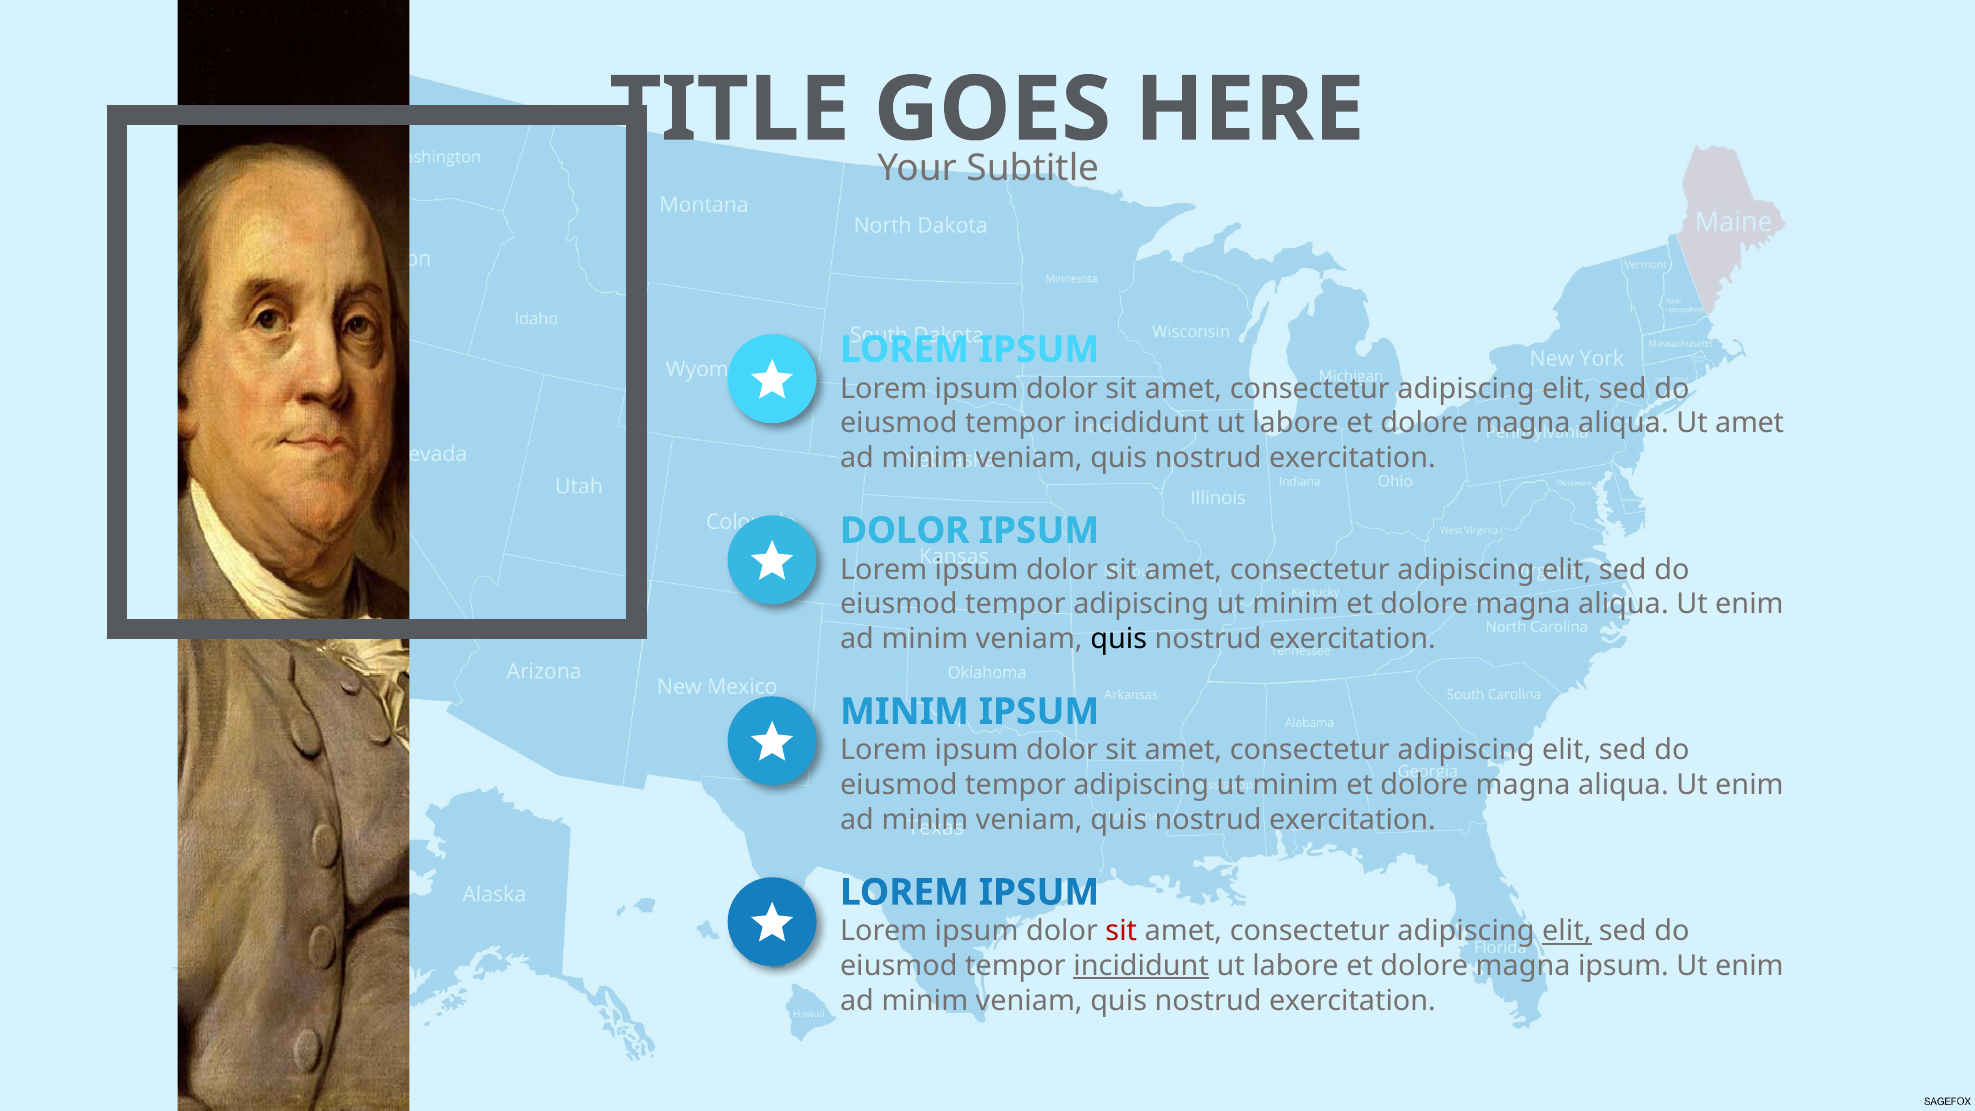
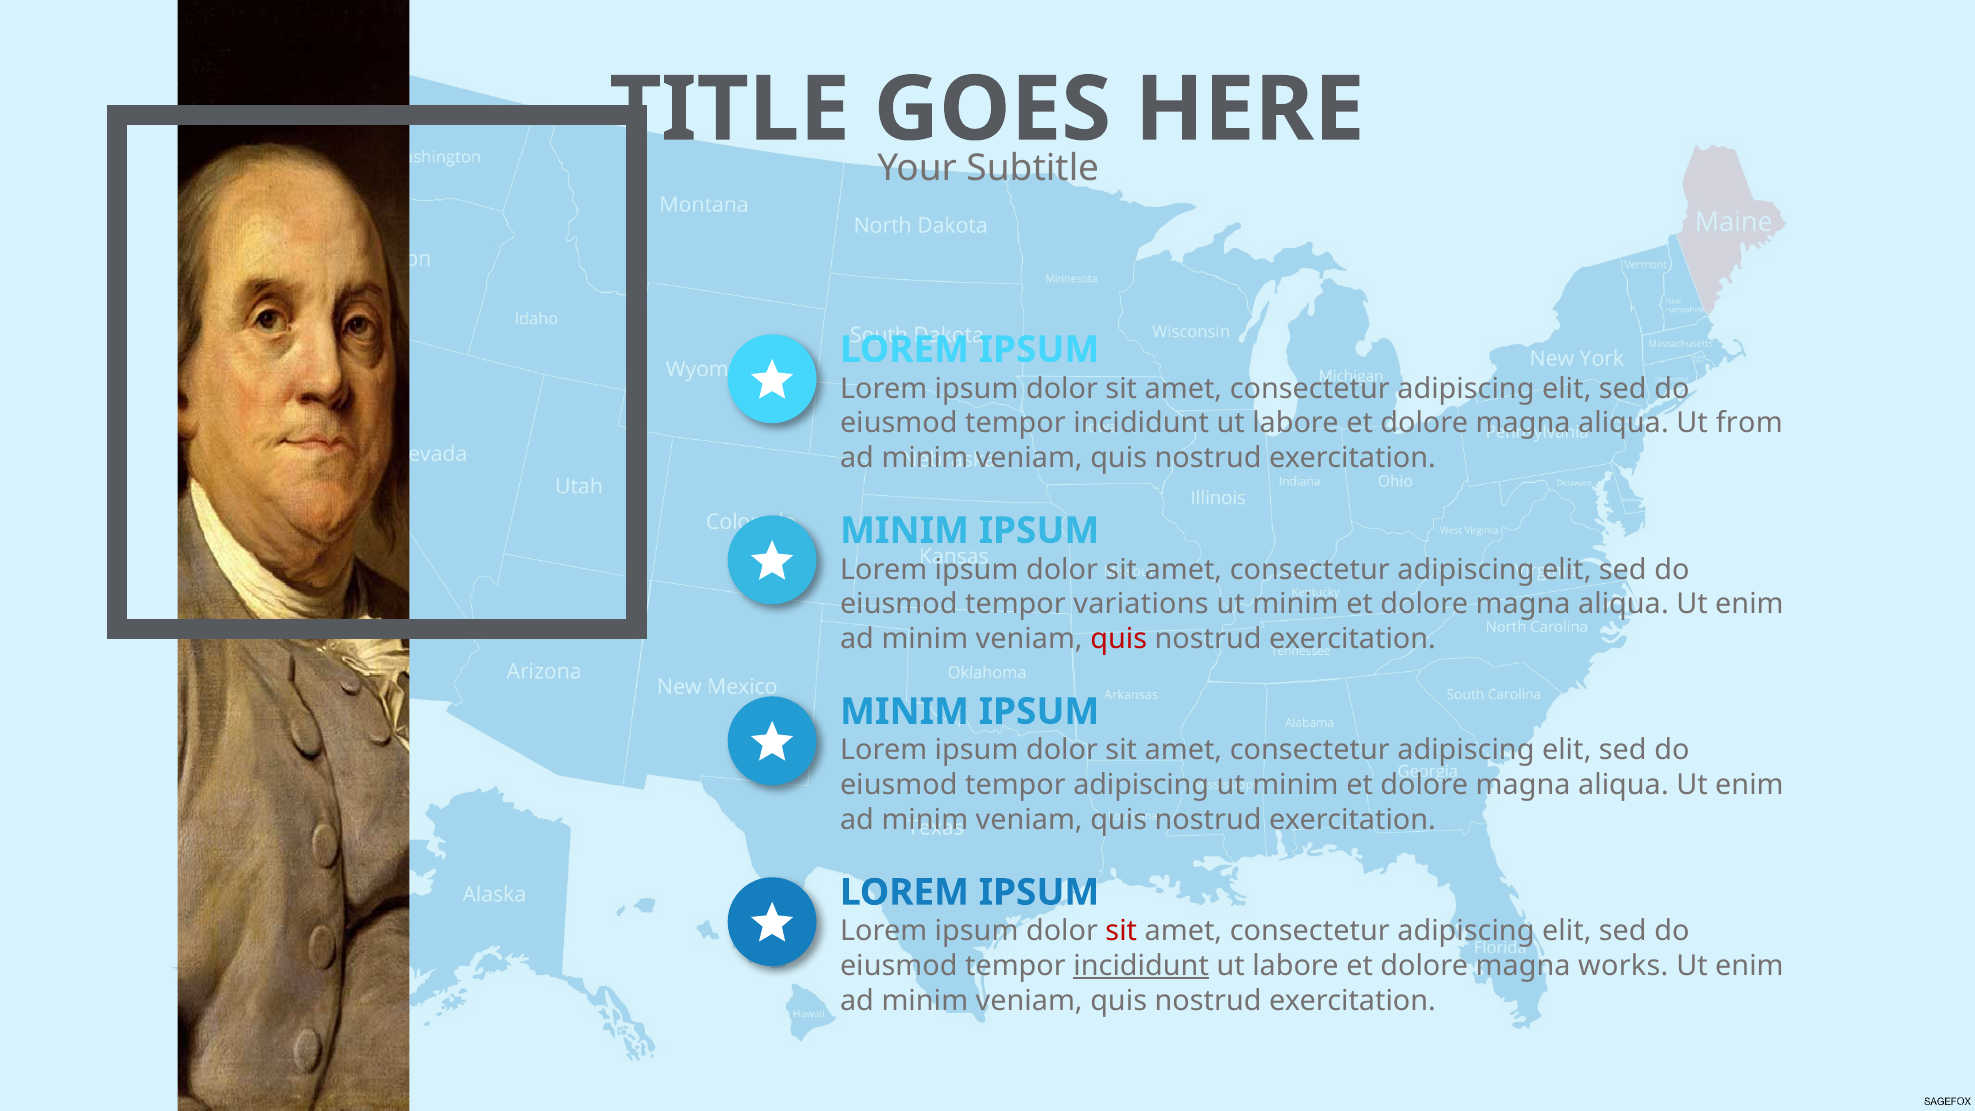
Ut amet: amet -> from (1749, 423)
DOLOR: DOLOR -> MINIM (905, 531)
adipiscing: adipiscing -> variations (1141, 604)
quis colour: black -> red (1119, 639)
elit underline: present -> none (1567, 931)
magna ipsum: ipsum -> works (1623, 966)
